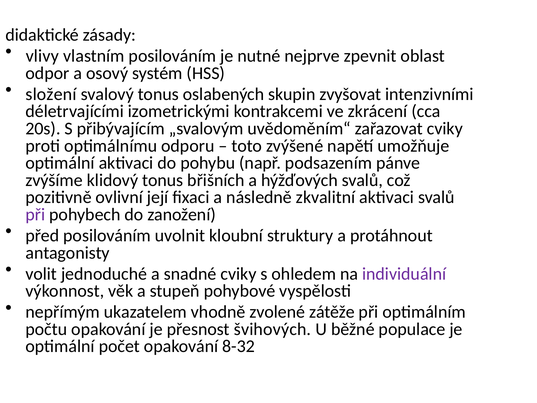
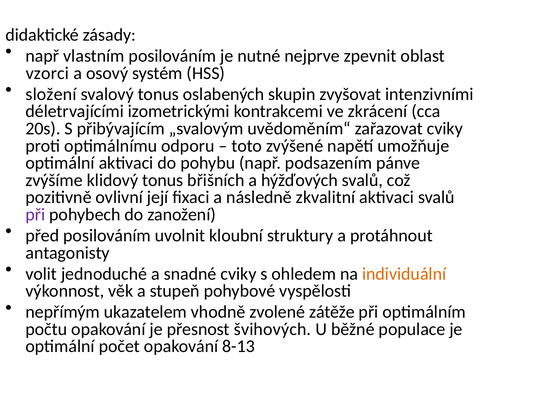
vlivy: vlivy -> např (42, 56)
odpor: odpor -> vzorci (47, 73)
individuální colour: purple -> orange (404, 274)
8-32: 8-32 -> 8-13 (239, 346)
